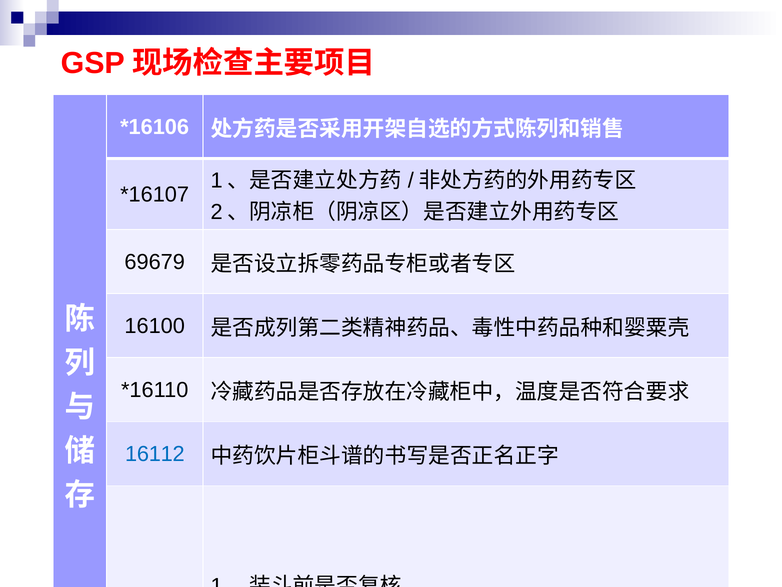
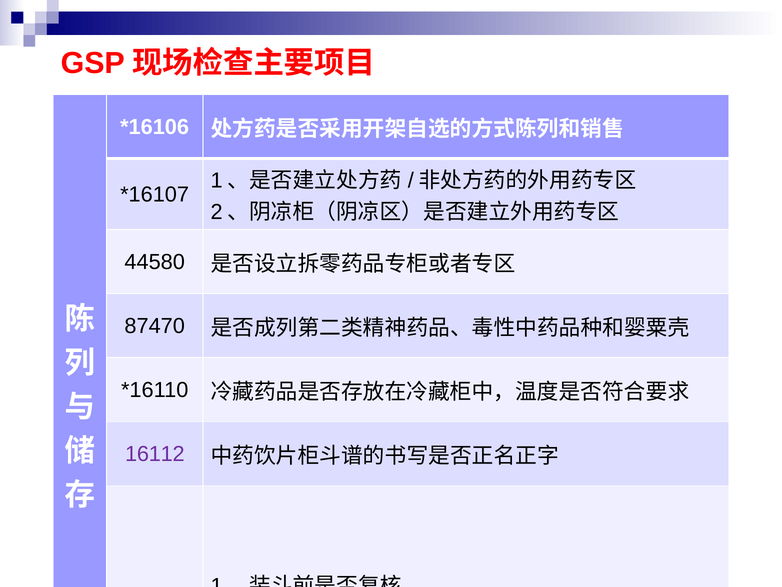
69679: 69679 -> 44580 (155, 262)
16100: 16100 -> 87470 (155, 326)
16112 colour: blue -> purple (155, 454)
